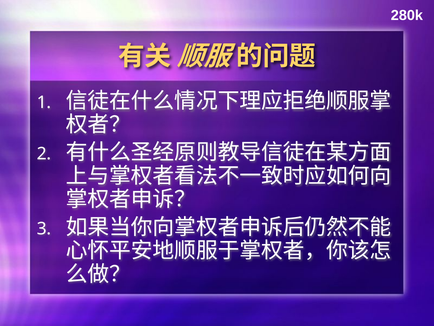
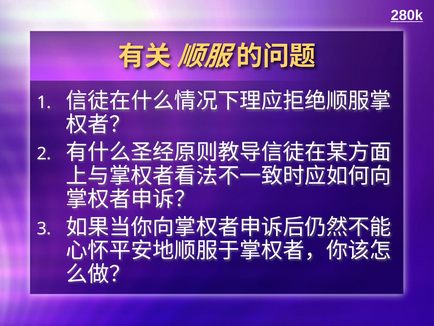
280k underline: none -> present (407, 15)
